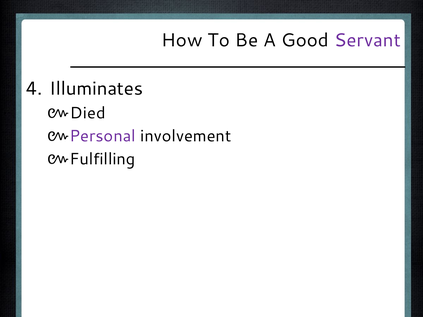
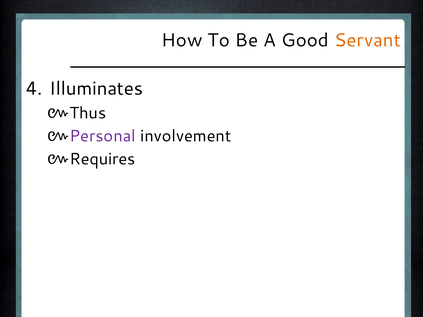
Servant colour: purple -> orange (367, 40)
Died: Died -> Thus (88, 113)
Fulfilling: Fulfilling -> Requires (102, 159)
